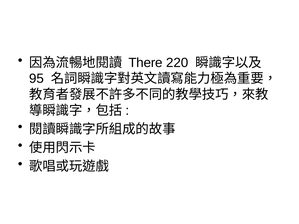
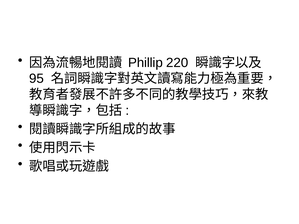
There: There -> Phillip (145, 63)
